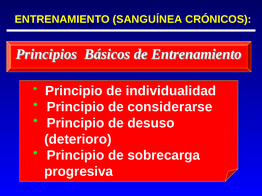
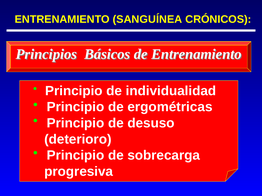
considerarse: considerarse -> ergométricas (170, 107)
